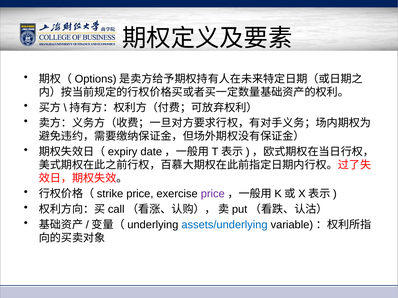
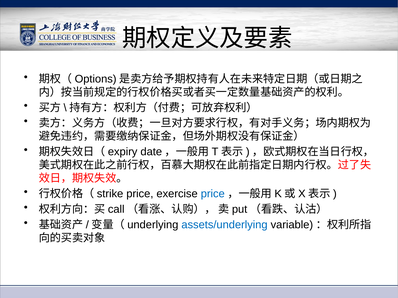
price colour: purple -> blue (213, 194)
